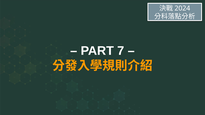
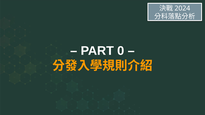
7: 7 -> 0 (121, 51)
